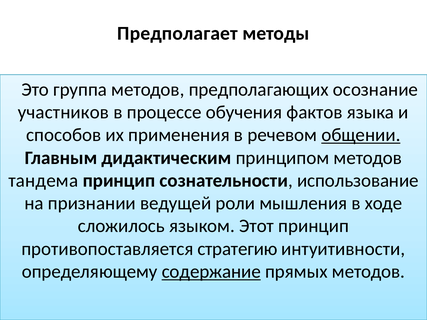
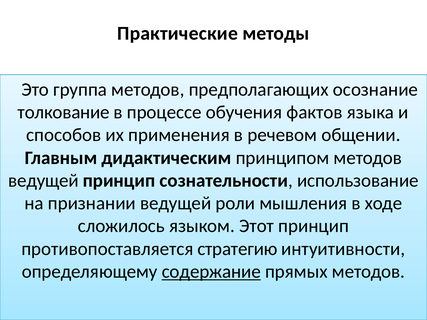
Предполагает: Предполагает -> Практические (178, 33)
участников: участников -> толкование (64, 112)
общении underline: present -> none (361, 135)
тандема: тандема -> ведущей (43, 181)
